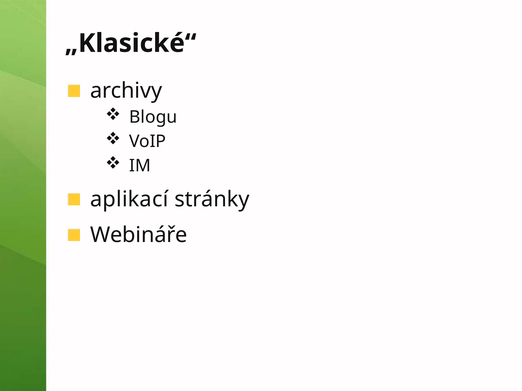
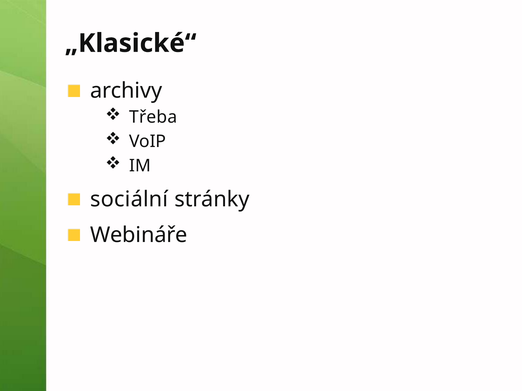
Blogu: Blogu -> Třeba (153, 117)
aplikací: aplikací -> sociální (129, 199)
